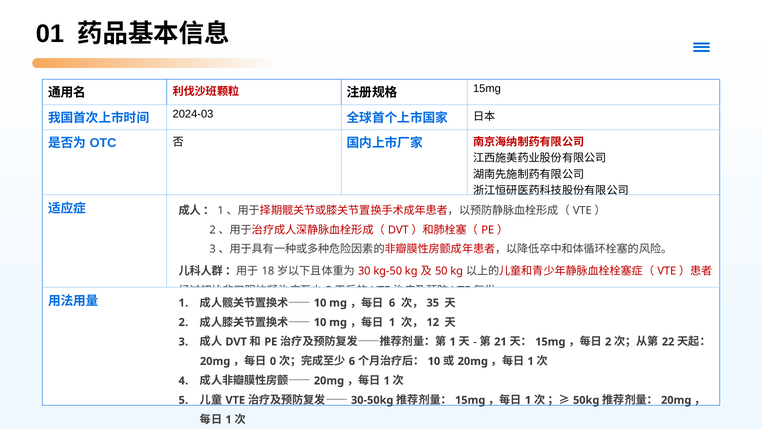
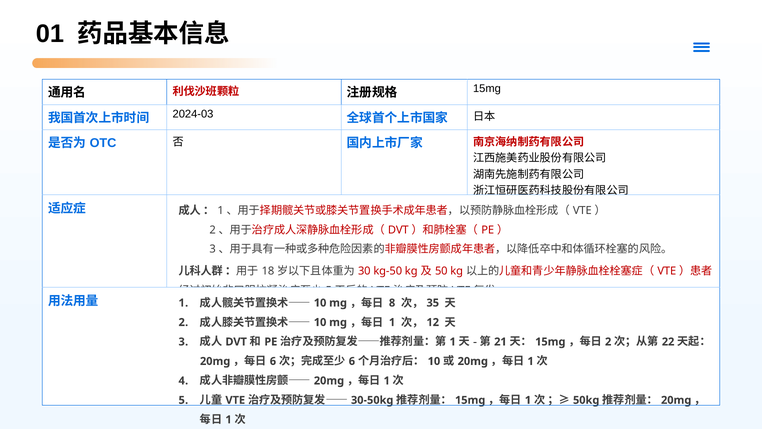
6: 6 -> 8 (392, 303)
0: 0 -> 6 (273, 361)
